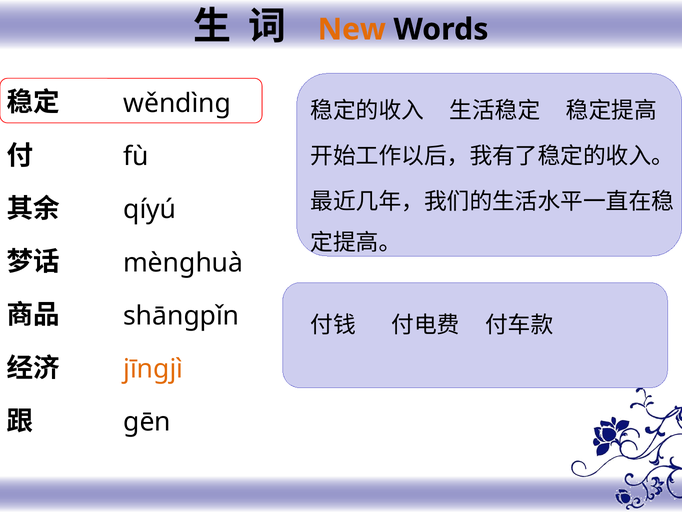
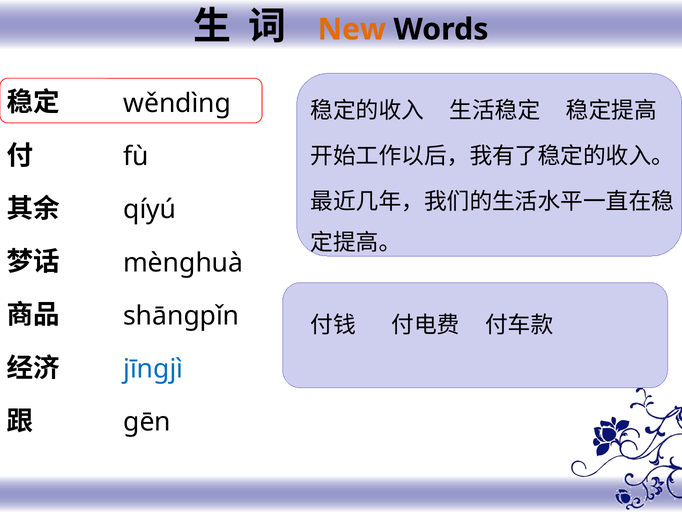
jīngjì colour: orange -> blue (153, 369)
